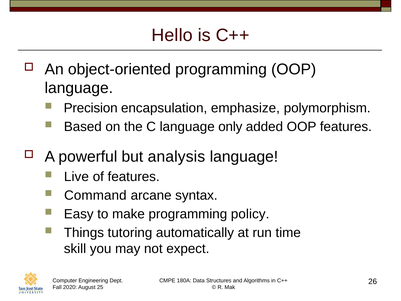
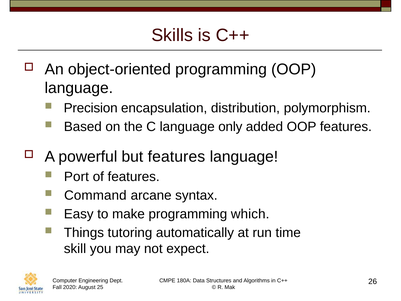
Hello: Hello -> Skills (172, 35)
emphasize: emphasize -> distribution (245, 108)
but analysis: analysis -> features (176, 157)
Live: Live -> Port (76, 177)
policy: policy -> which (250, 214)
